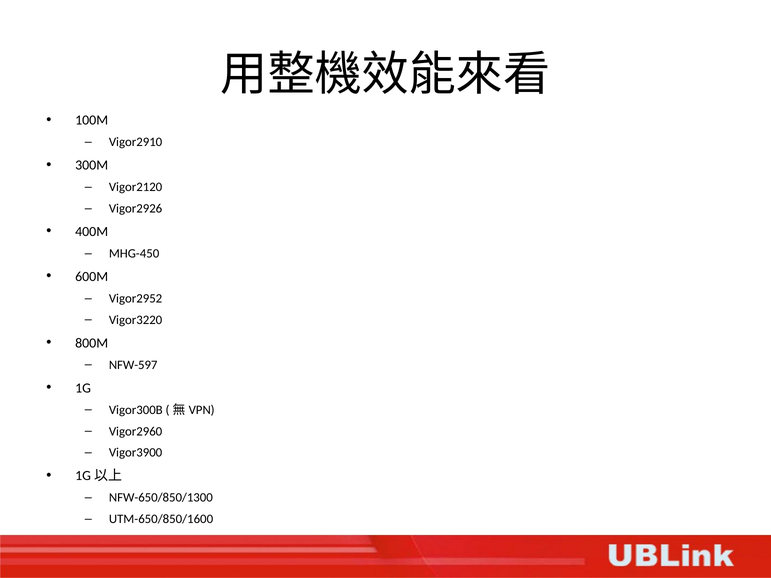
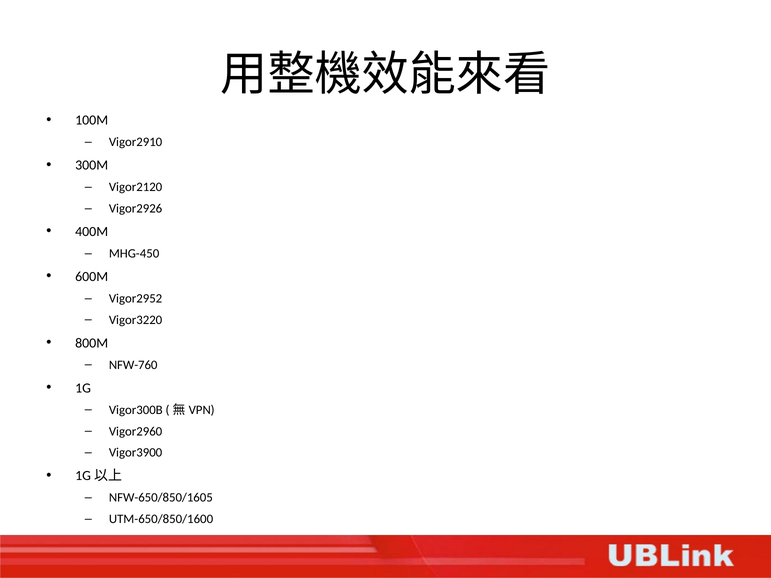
NFW-597: NFW-597 -> NFW-760 (133, 365)
NFW-650/850/1300: NFW-650/850/1300 -> NFW-650/850/1605 (161, 498)
